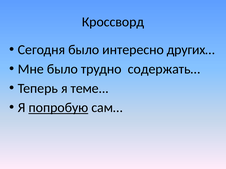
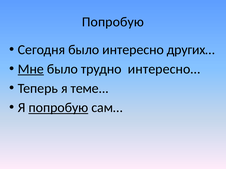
Кроссворд: Кроссворд -> Попробую (113, 22)
Мне underline: none -> present (31, 69)
содержать…: содержать… -> интересно… (164, 69)
